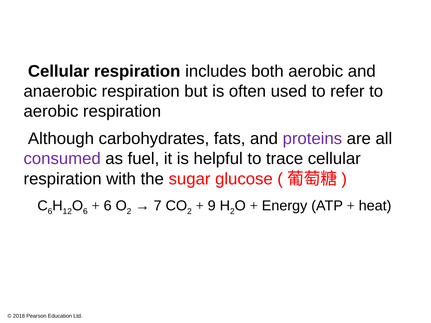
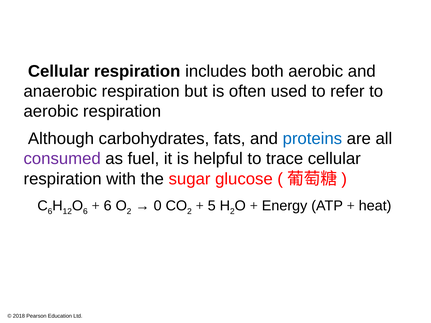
proteins colour: purple -> blue (312, 139)
7: 7 -> 0 (158, 206)
9: 9 -> 5 (212, 206)
